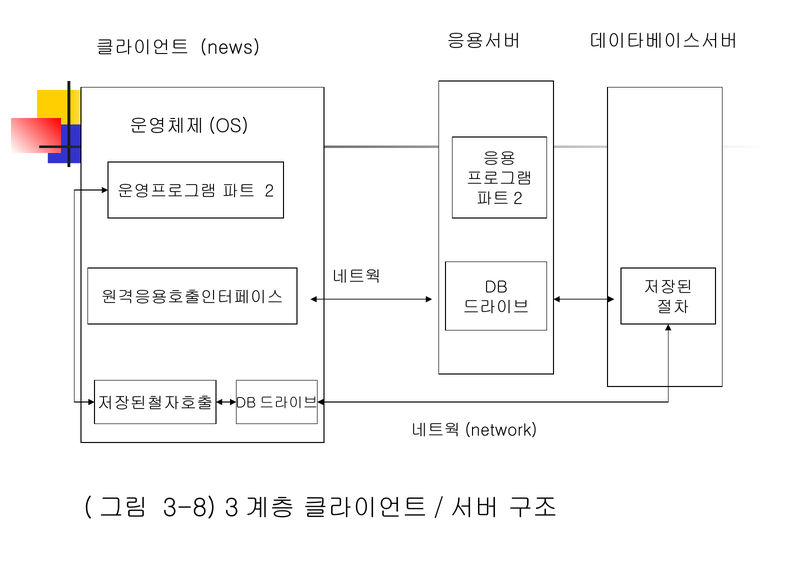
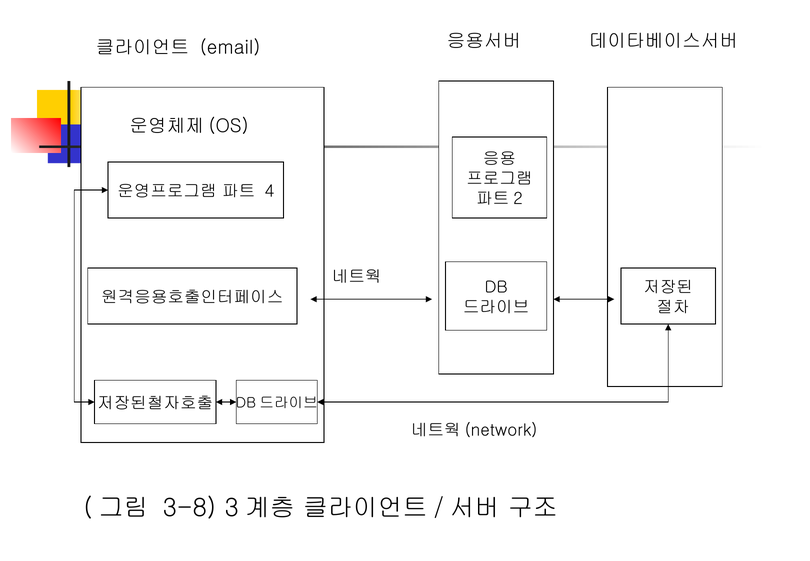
news: news -> email (230, 47)
2: 2 -> 4 (269, 191)
